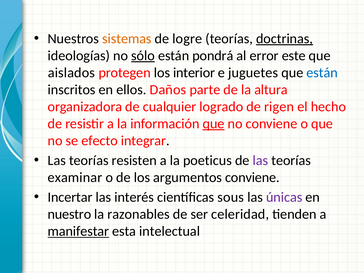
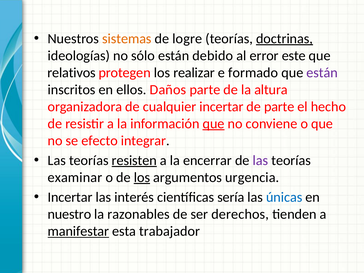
sólo underline: present -> none (143, 56)
pondrá: pondrá -> debido (213, 56)
aislados: aislados -> relativos (72, 73)
interior: interior -> realizar (194, 73)
juguetes: juguetes -> formado (253, 73)
están colour: blue -> purple (322, 73)
cualquier logrado: logrado -> incertar (221, 107)
de rigen: rigen -> parte (279, 107)
resisten underline: none -> present (134, 160)
poeticus: poeticus -> encerrar (207, 160)
los underline: none -> present (142, 177)
argumentos conviene: conviene -> urgencia (252, 177)
sous: sous -> sería (231, 197)
únicas colour: purple -> blue (284, 197)
celeridad: celeridad -> derechos (240, 214)
intelectual: intelectual -> trabajador (170, 231)
